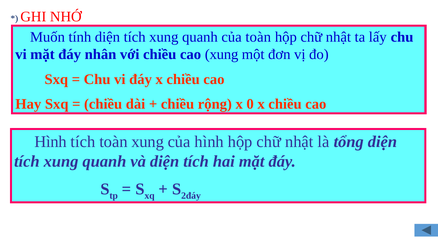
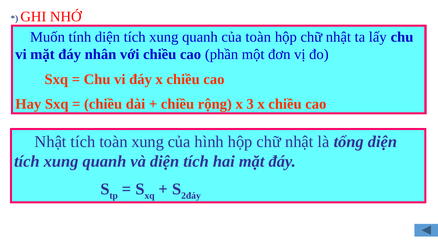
cao xung: xung -> phần (222, 55)
0: 0 -> 3 (250, 104)
Hình: Hình -> Nhật (51, 142)
